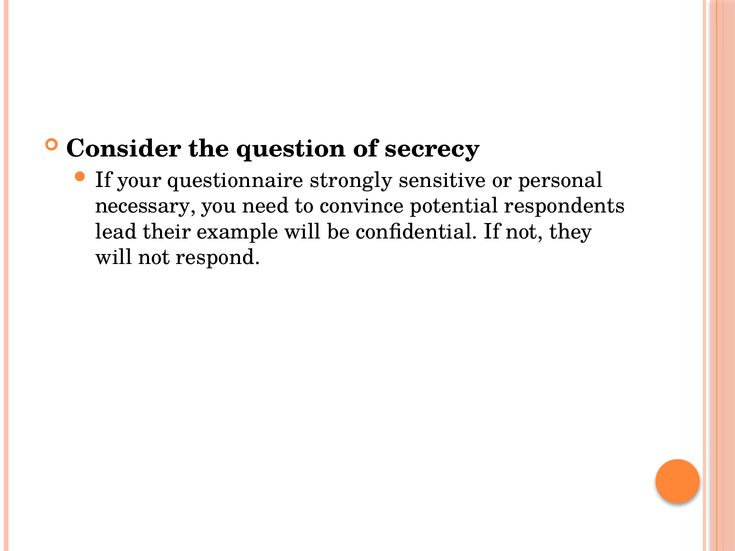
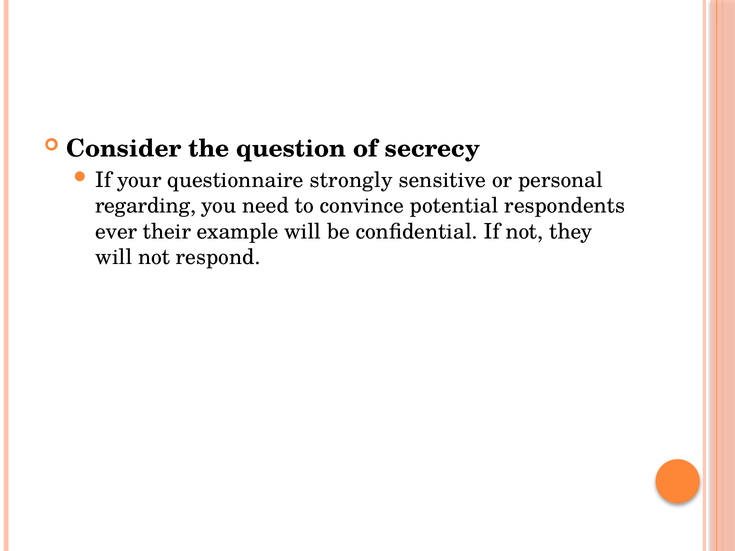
necessary: necessary -> regarding (146, 206)
lead: lead -> ever (116, 232)
